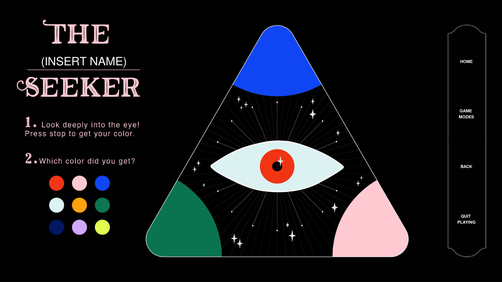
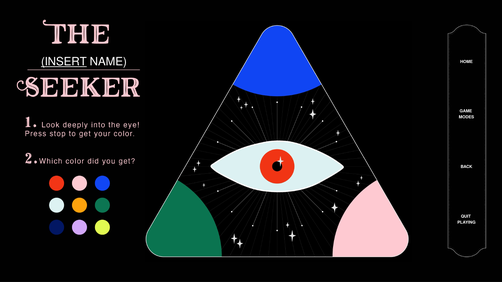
INSERT underline: none -> present (64, 62)
